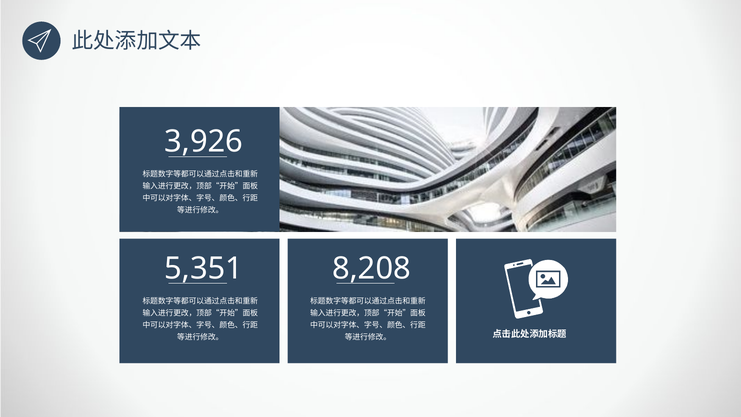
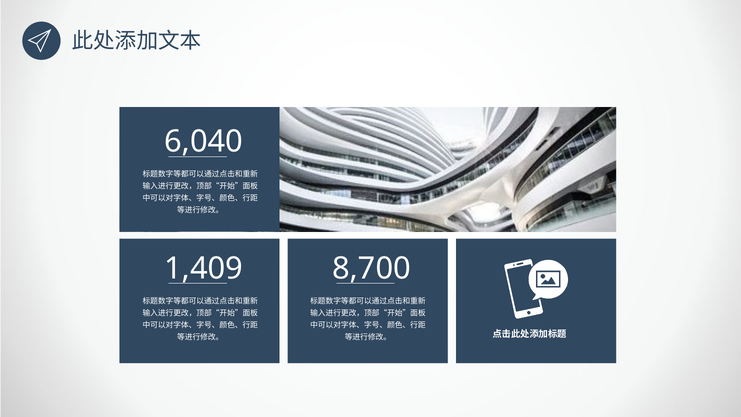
3,926: 3,926 -> 6,040 (204, 142)
5,351: 5,351 -> 1,409 (204, 268)
8,208: 8,208 -> 8,700 (371, 268)
